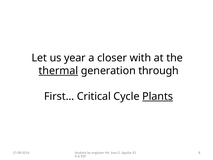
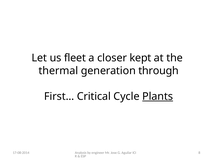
year: year -> fleet (75, 58)
with: with -> kept (140, 58)
thermal underline: present -> none (58, 71)
